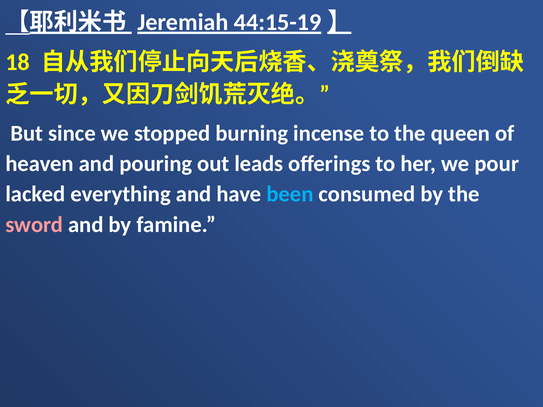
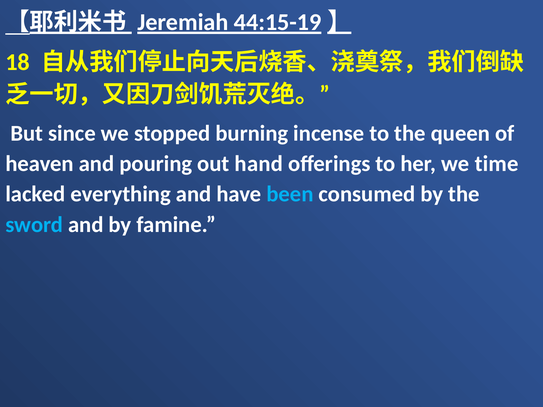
leads: leads -> hand (259, 164)
pour: pour -> time (497, 164)
sword colour: pink -> light blue (34, 225)
